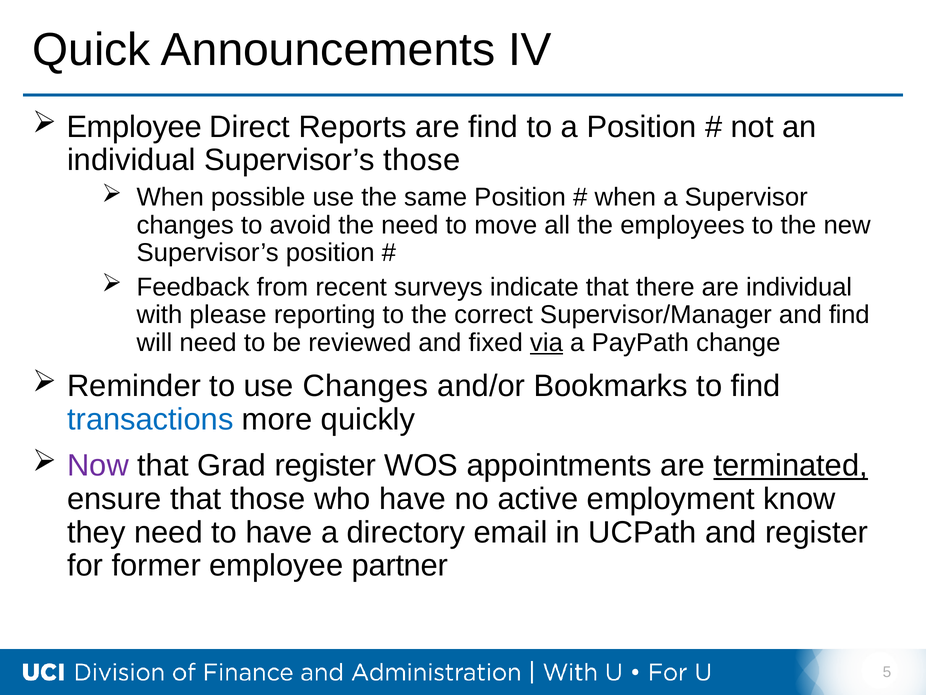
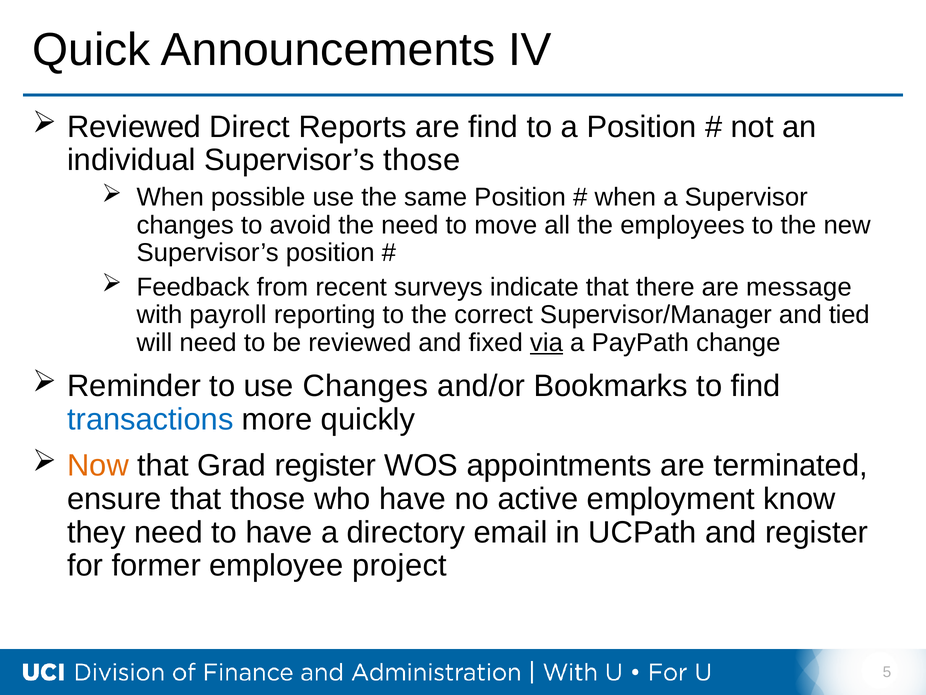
Employee: Employee -> Reviewed (134, 127)
are individual: individual -> message (799, 287)
please: please -> payroll (228, 315)
and find: find -> tied (849, 315)
Now colour: purple -> orange (98, 465)
terminated underline: present -> none (791, 465)
partner: partner -> project (400, 565)
